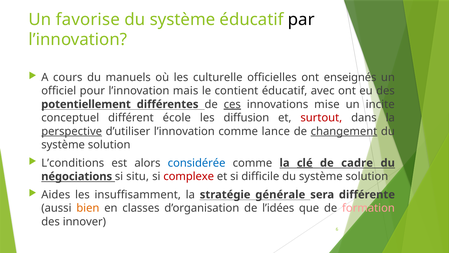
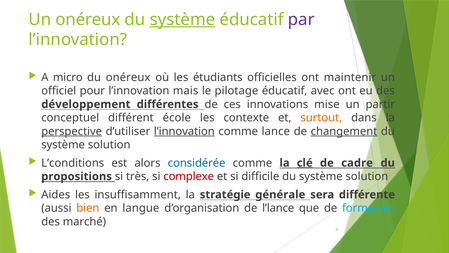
Un favorise: favorise -> onéreux (88, 19)
système underline: none -> present (183, 19)
par colour: black -> purple (301, 19)
cours: cours -> micro (68, 77)
du manuels: manuels -> onéreux (128, 77)
culturelle: culturelle -> étudiants (218, 77)
enseignés: enseignés -> maintenir (350, 77)
contient: contient -> pilotage (236, 91)
potentiellement: potentiellement -> développement (86, 104)
ces underline: present -> none (232, 104)
incite: incite -> partir (380, 104)
diffusion: diffusion -> contexte (246, 118)
surtout colour: red -> orange (321, 118)
l’innovation underline: none -> present (184, 131)
négociations: négociations -> propositions (77, 176)
situ: situ -> très (138, 176)
classes: classes -> langue (141, 208)
l’idées: l’idées -> l’lance (278, 208)
formation colour: pink -> light blue (368, 208)
innover: innover -> marché (84, 221)
